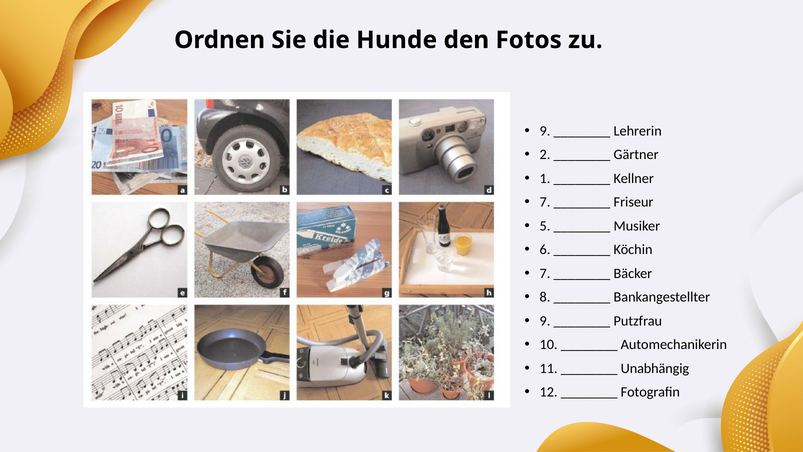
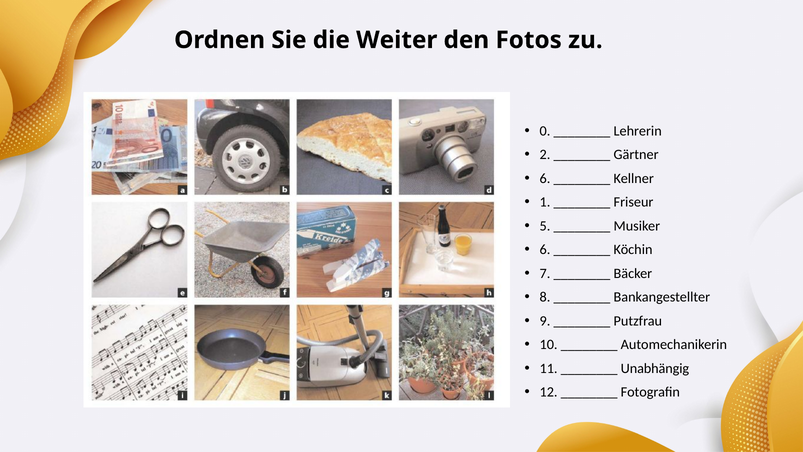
Hunde: Hunde -> Weiter (397, 40)
9: 9 -> 0 (545, 131)
1: 1 -> 6 (545, 178)
7: 7 -> 1 (545, 202)
